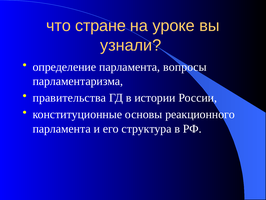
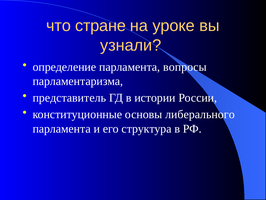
правительства: правительства -> представитель (69, 98)
реакционного: реакционного -> либерального (200, 114)
